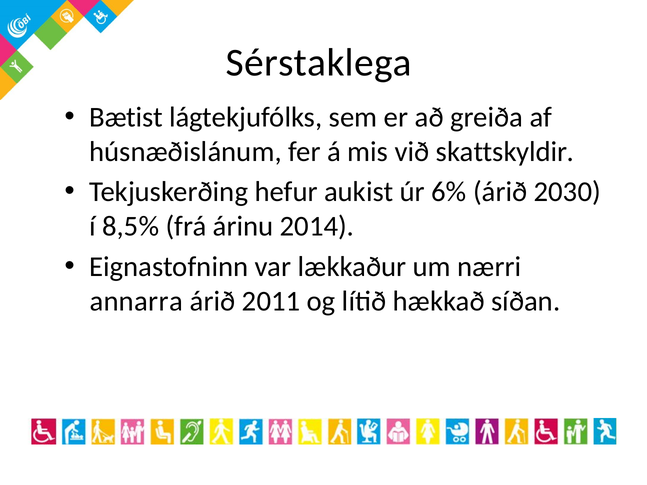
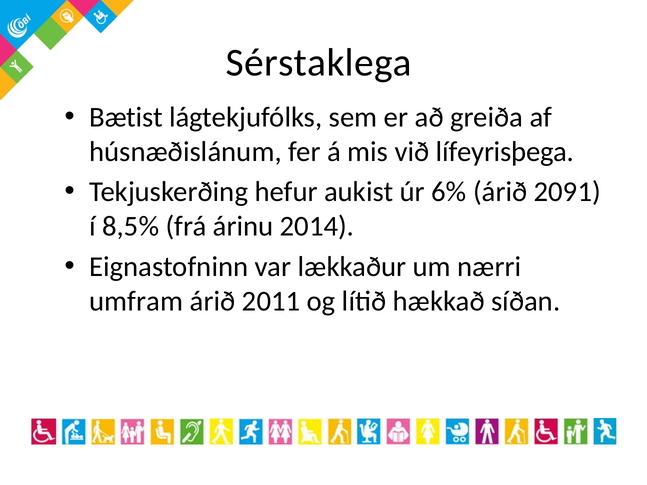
skattskyldir: skattskyldir -> lífeyrisþega (505, 152)
2030: 2030 -> 2091 (567, 192)
annarra: annarra -> umfram (136, 301)
